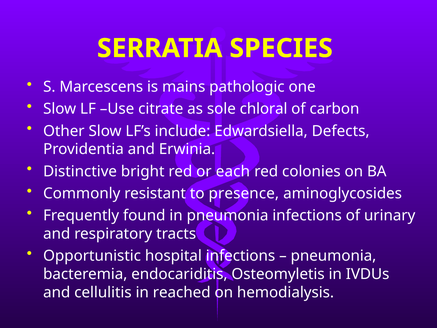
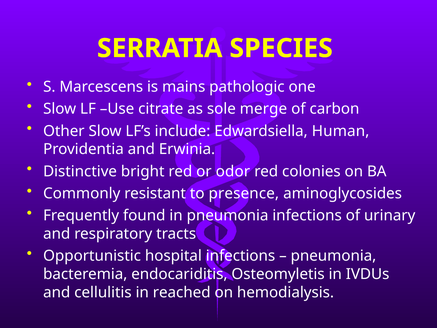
chloral: chloral -> merge (263, 109)
Defects: Defects -> Human (341, 131)
each: each -> odor (233, 171)
